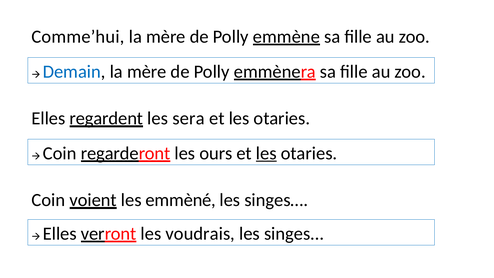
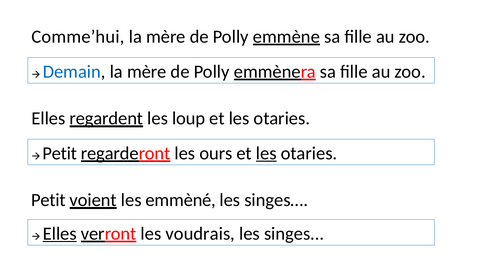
sera: sera -> loup (189, 118)
Coin: Coin -> Petit (60, 153)
Coin: Coin -> Petit (49, 200)
Elles underline: none -> present (60, 233)
